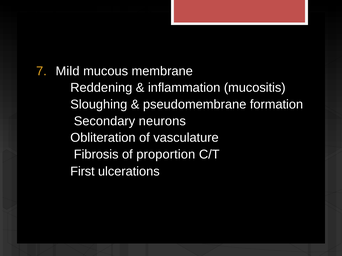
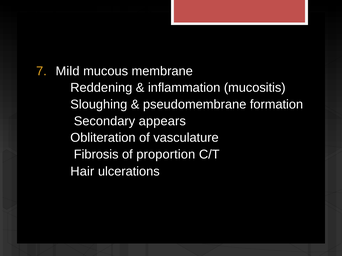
neurons: neurons -> appears (162, 121)
First: First -> Hair (82, 172)
